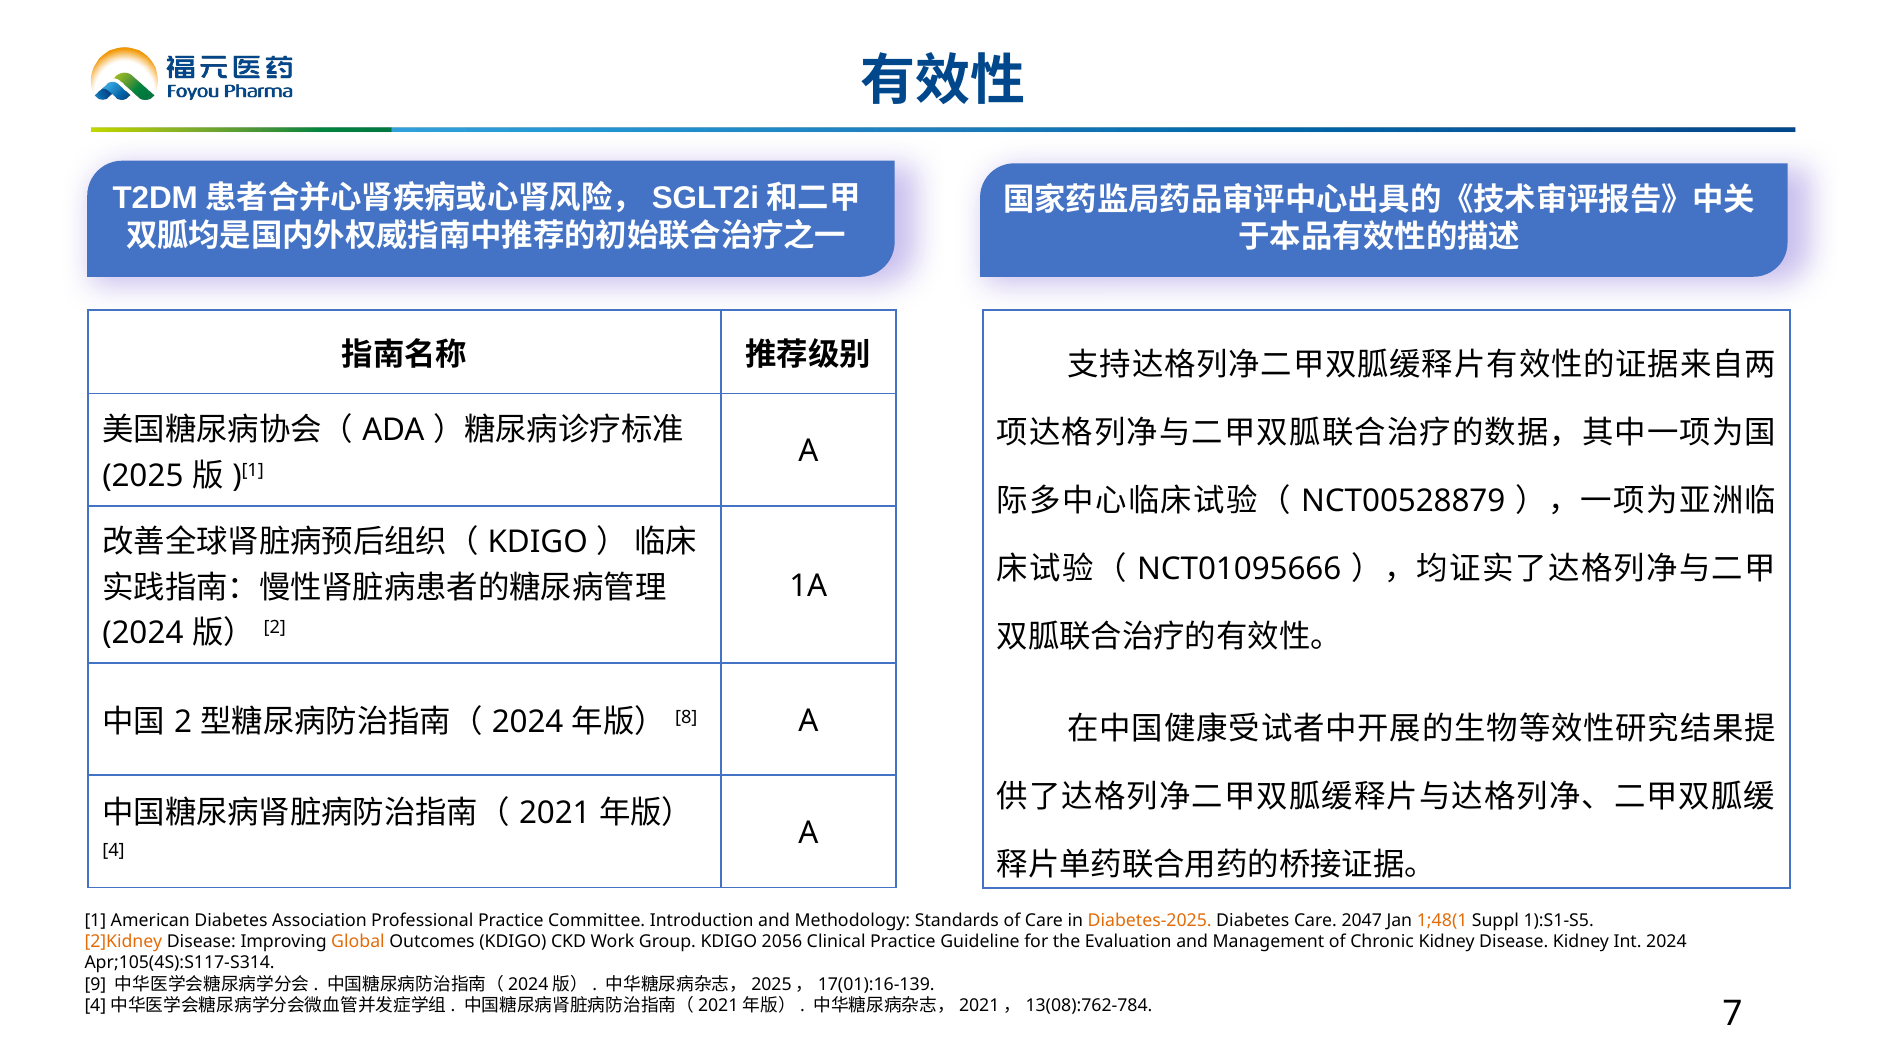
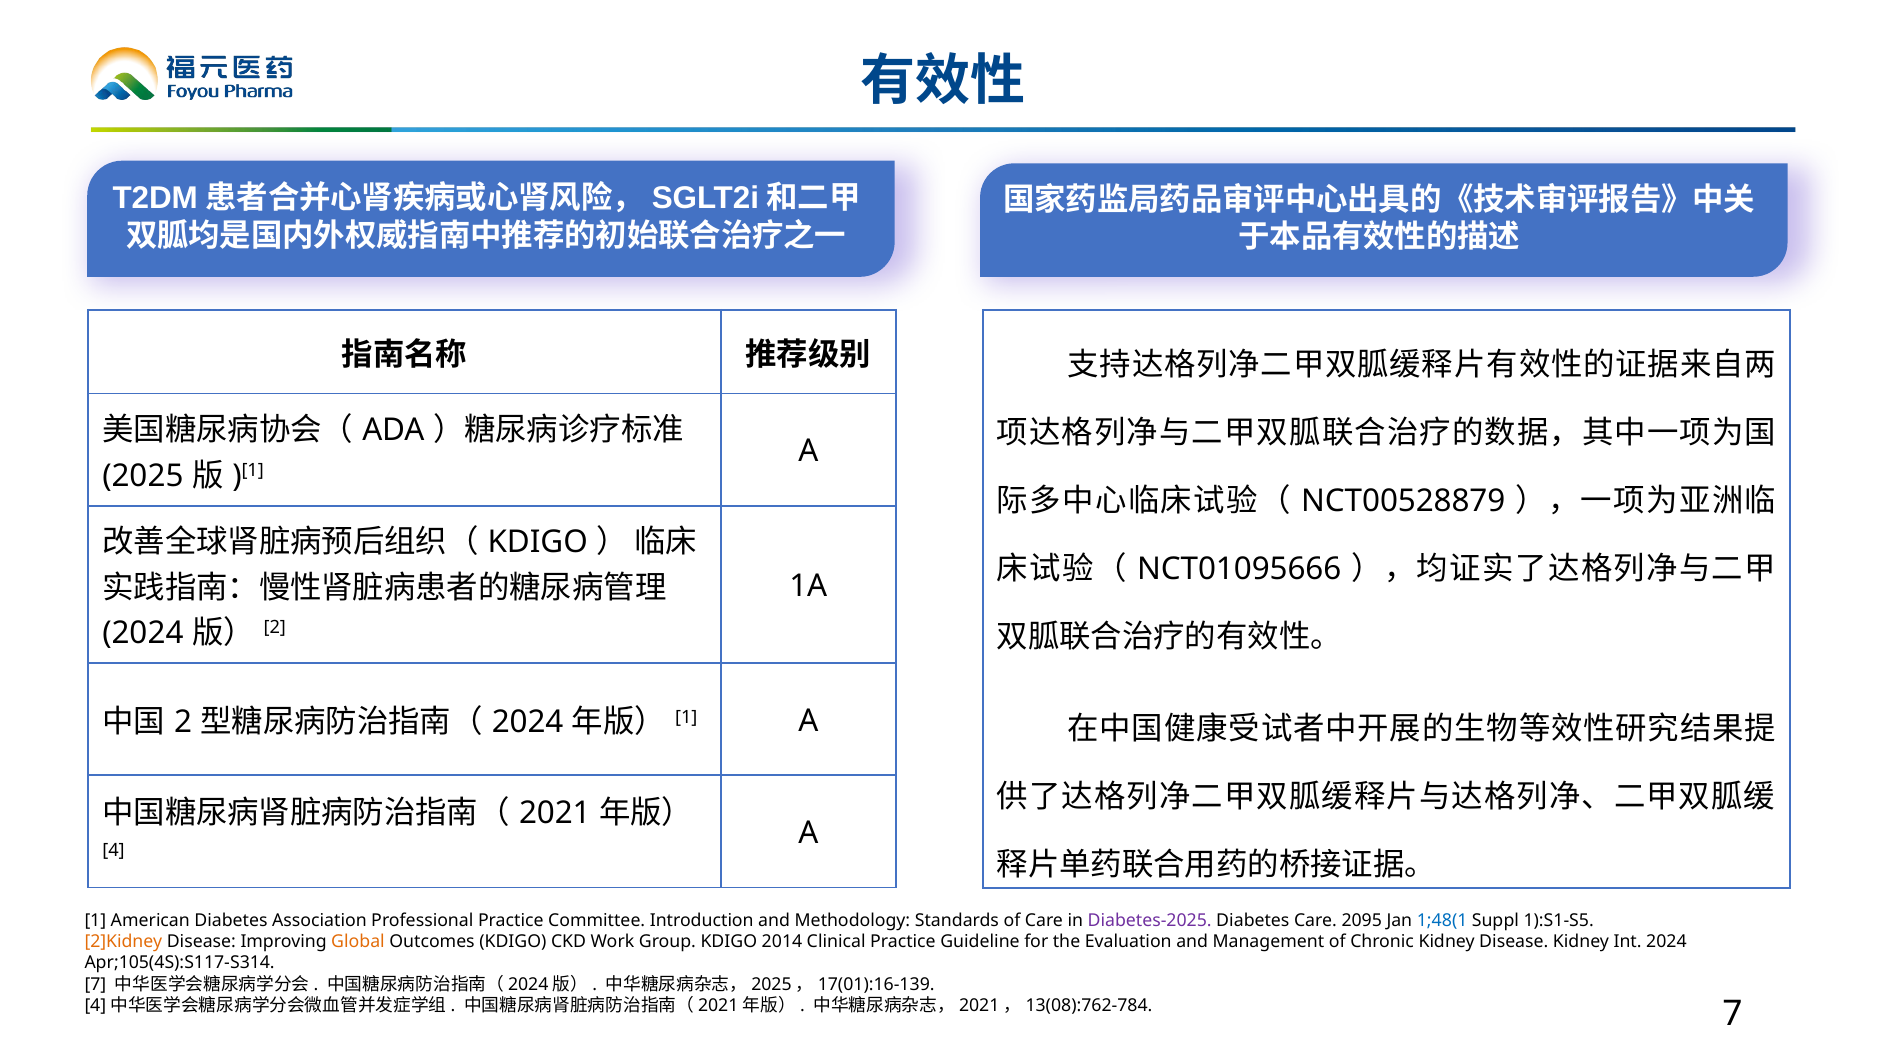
8: 8 -> 1 (686, 717)
Diabetes-2025 colour: orange -> purple (1150, 920)
2047: 2047 -> 2095 (1362, 920)
1;48(1 colour: orange -> blue (1442, 920)
2056: 2056 -> 2014 (782, 942)
9: 9 -> 7 (95, 984)
